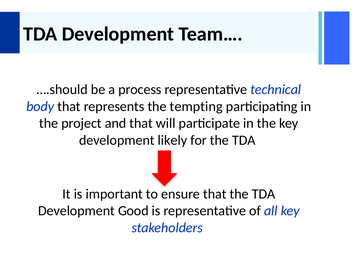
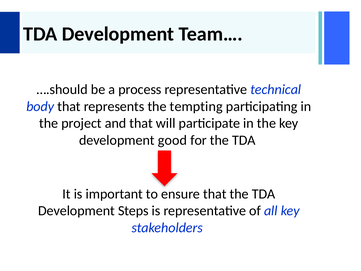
likely: likely -> good (172, 140)
Good: Good -> Steps (133, 211)
